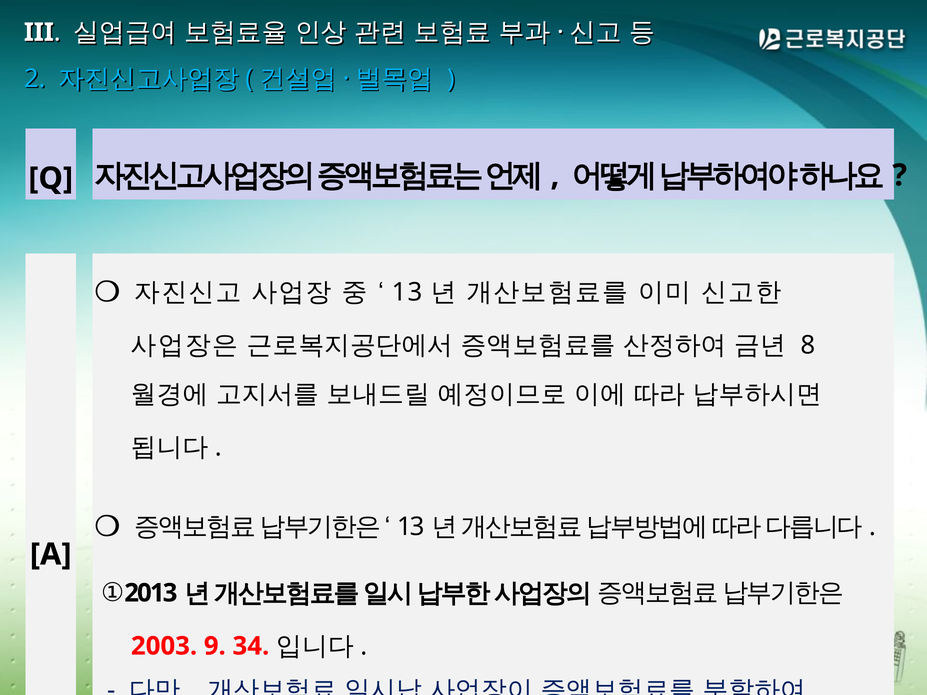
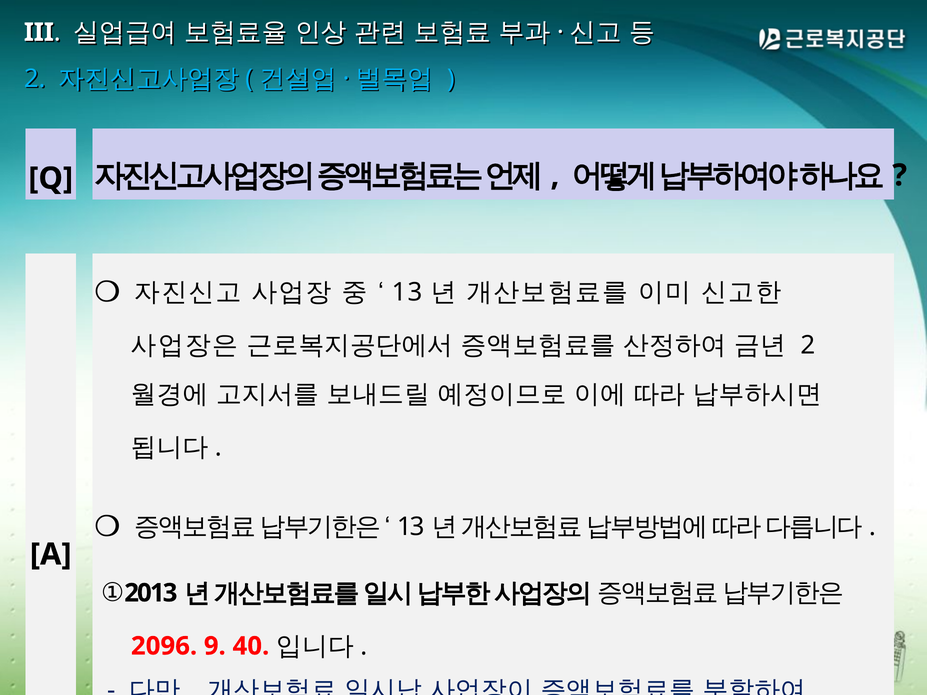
8: 8 -> 2 (808, 345)
2003: 2003 -> 2096 (164, 646)
34: 34 -> 40 (251, 646)
